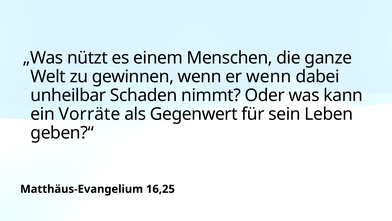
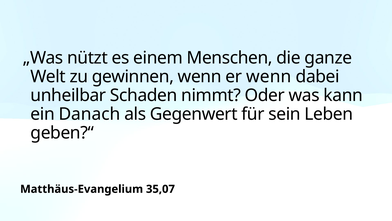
Vorräte: Vorräte -> Danach (90, 114)
16,25: 16,25 -> 35,07 (160, 189)
